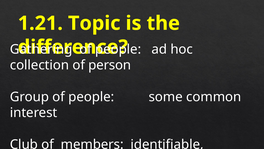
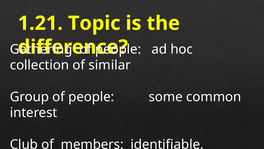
person: person -> similar (110, 65)
